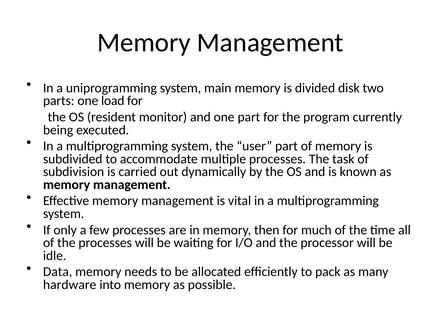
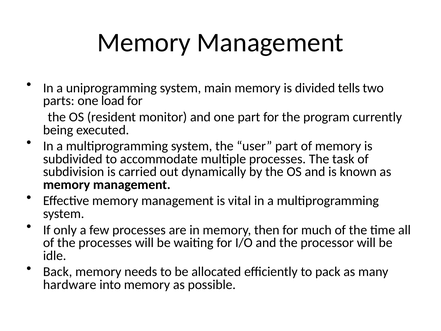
disk: disk -> tells (349, 88)
Data: Data -> Back (58, 272)
